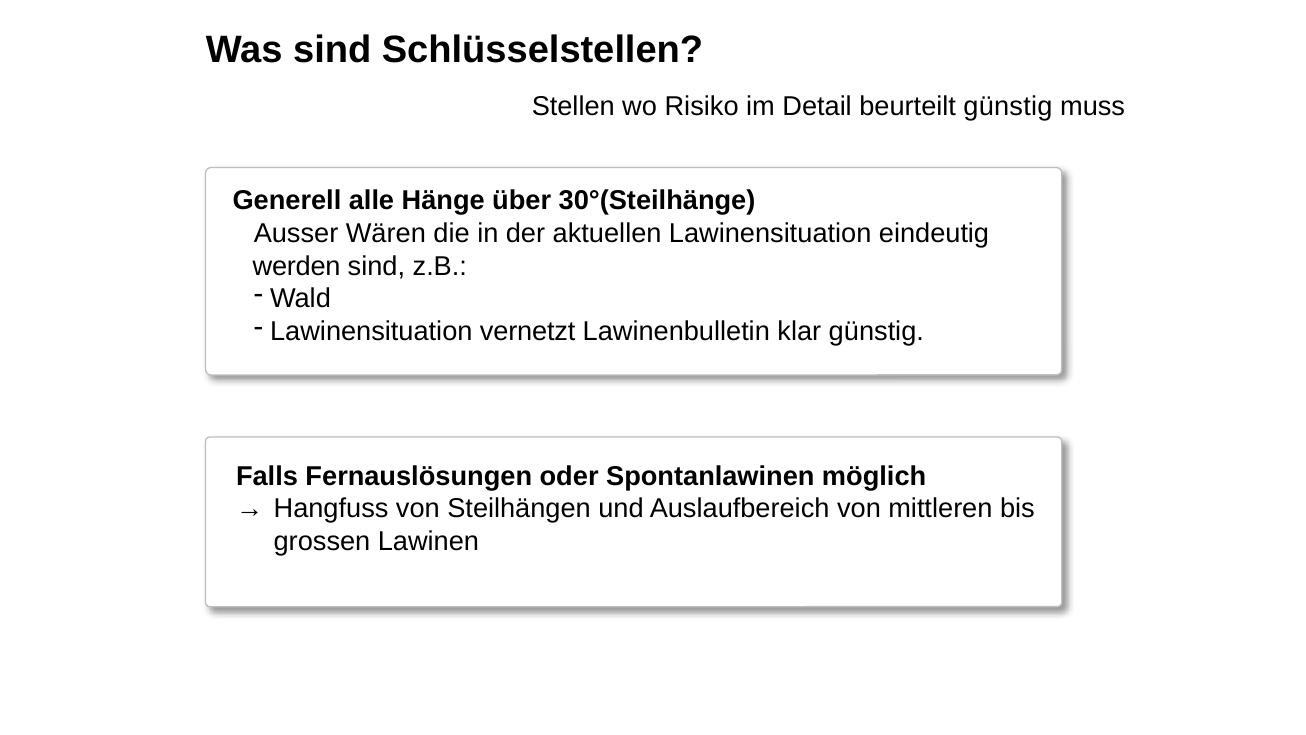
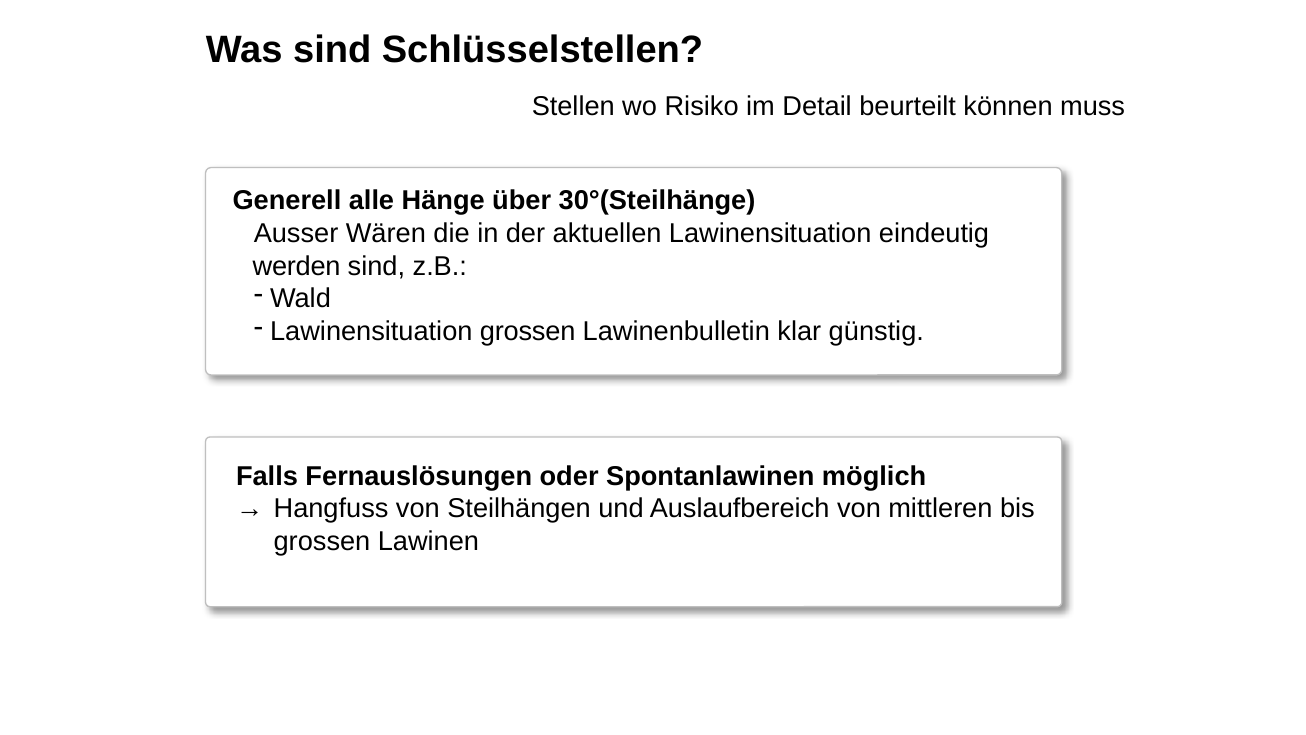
beurteilt günstig: günstig -> können (1008, 107)
Lawinensituation vernetzt: vernetzt -> grossen (528, 331)
